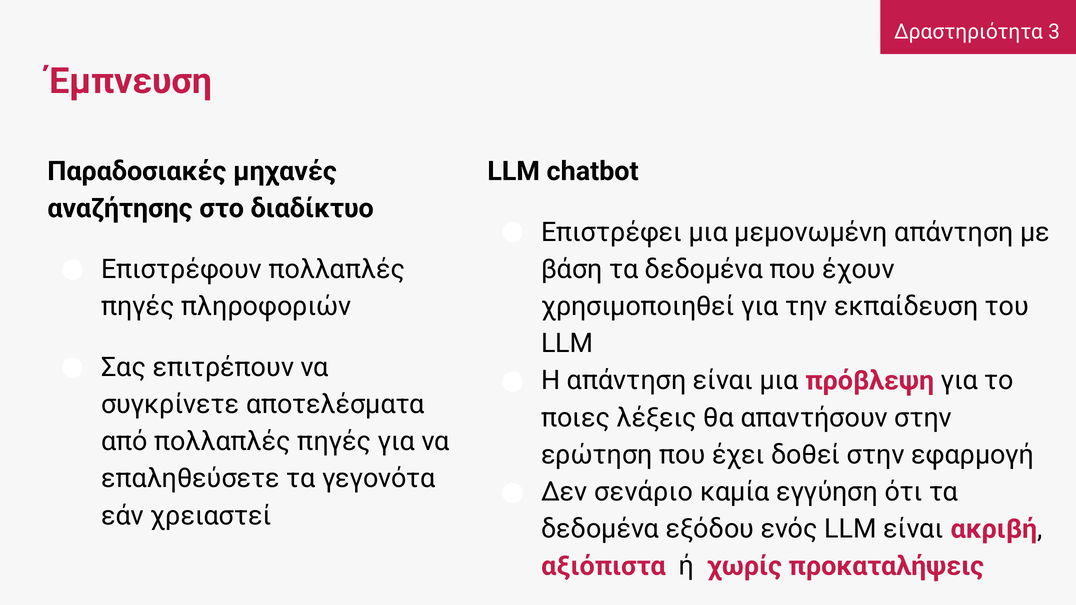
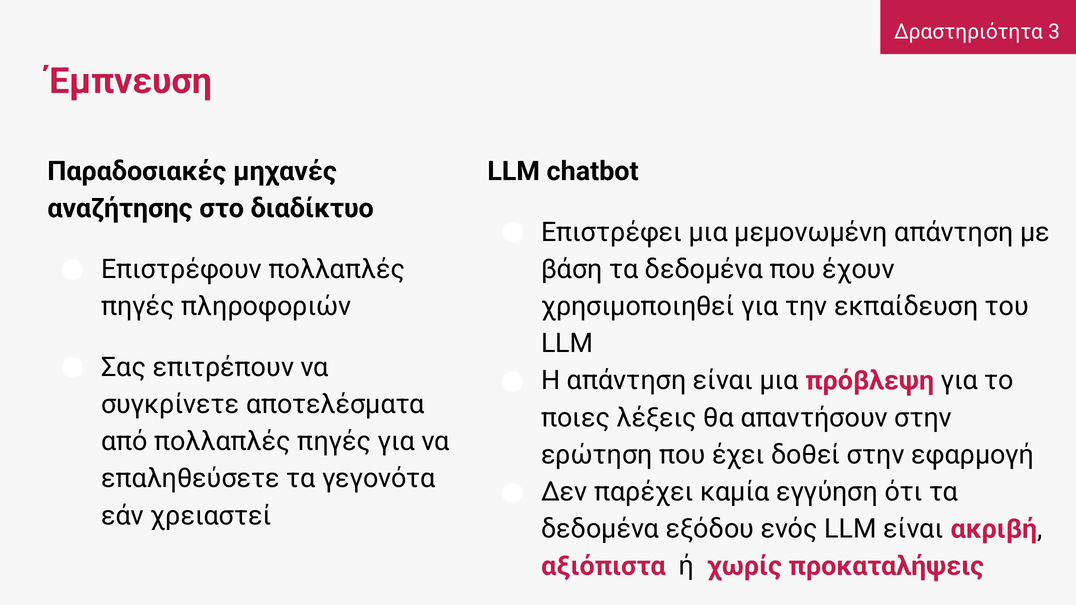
σενάριο: σενάριο -> παρέχει (644, 492)
